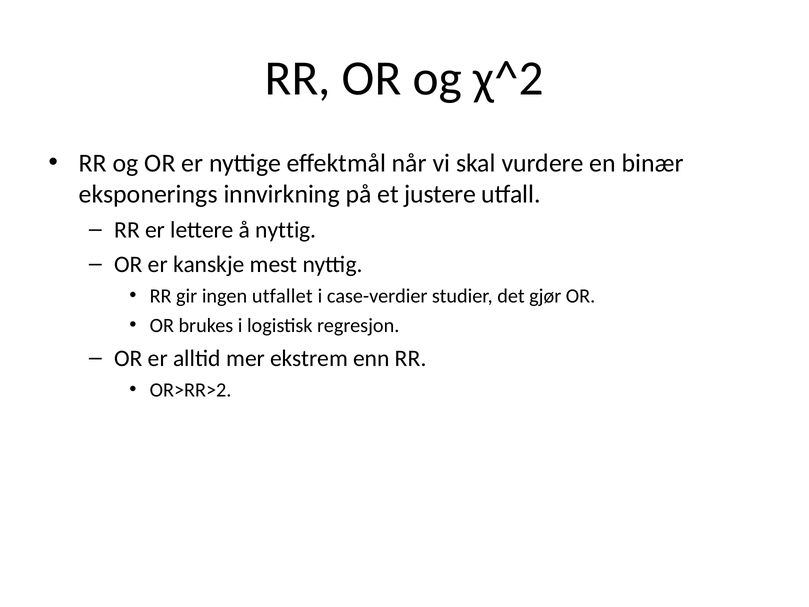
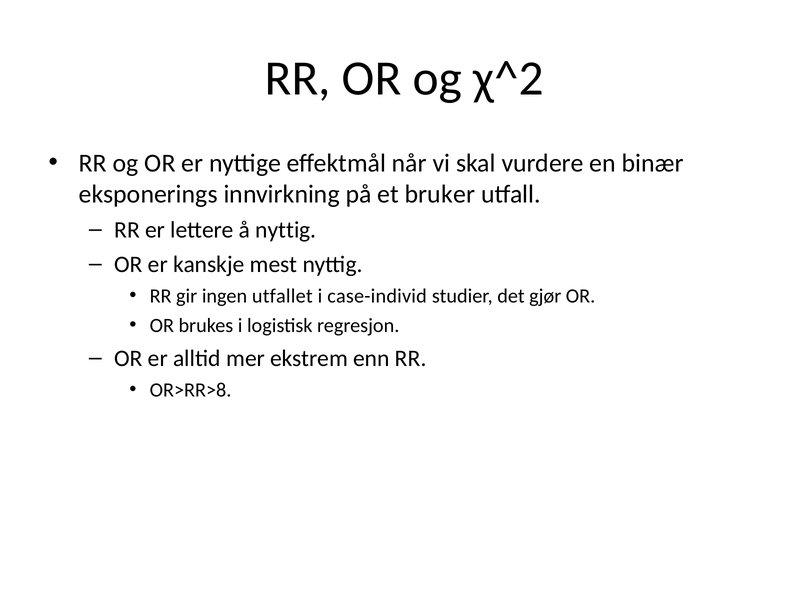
justere: justere -> bruker (440, 194)
case-verdier: case-verdier -> case-individ (377, 296)
OR>RR>2: OR>RR>2 -> OR>RR>8 (191, 390)
